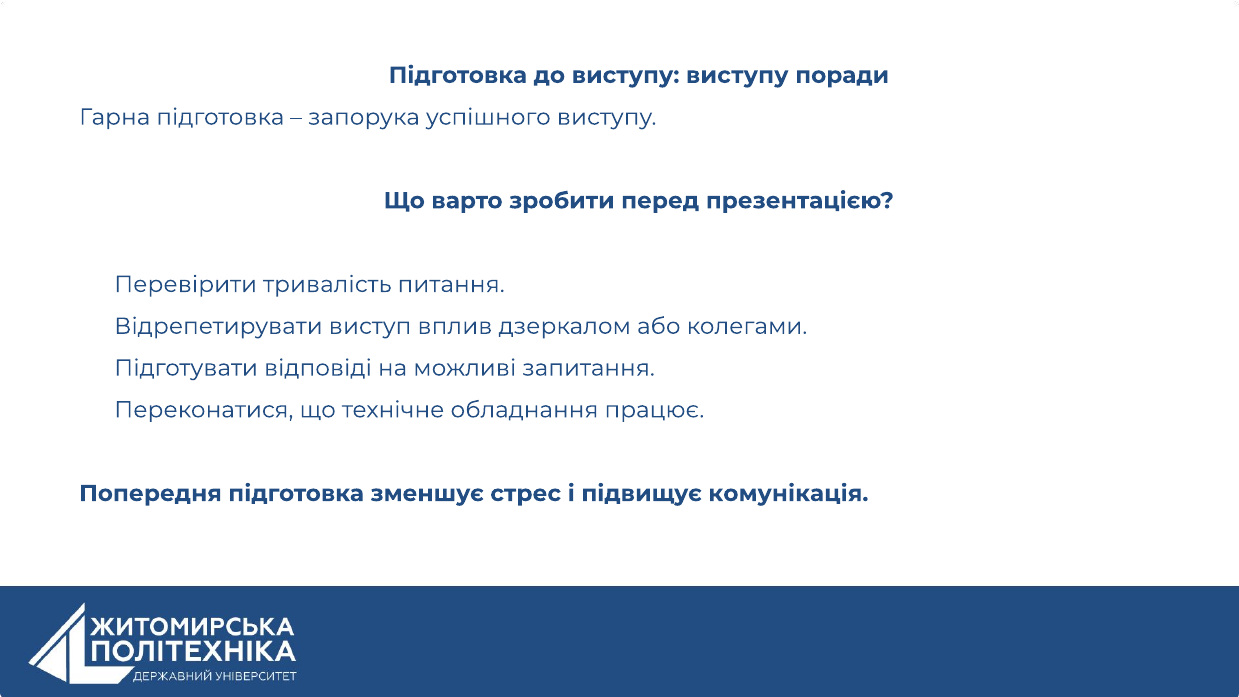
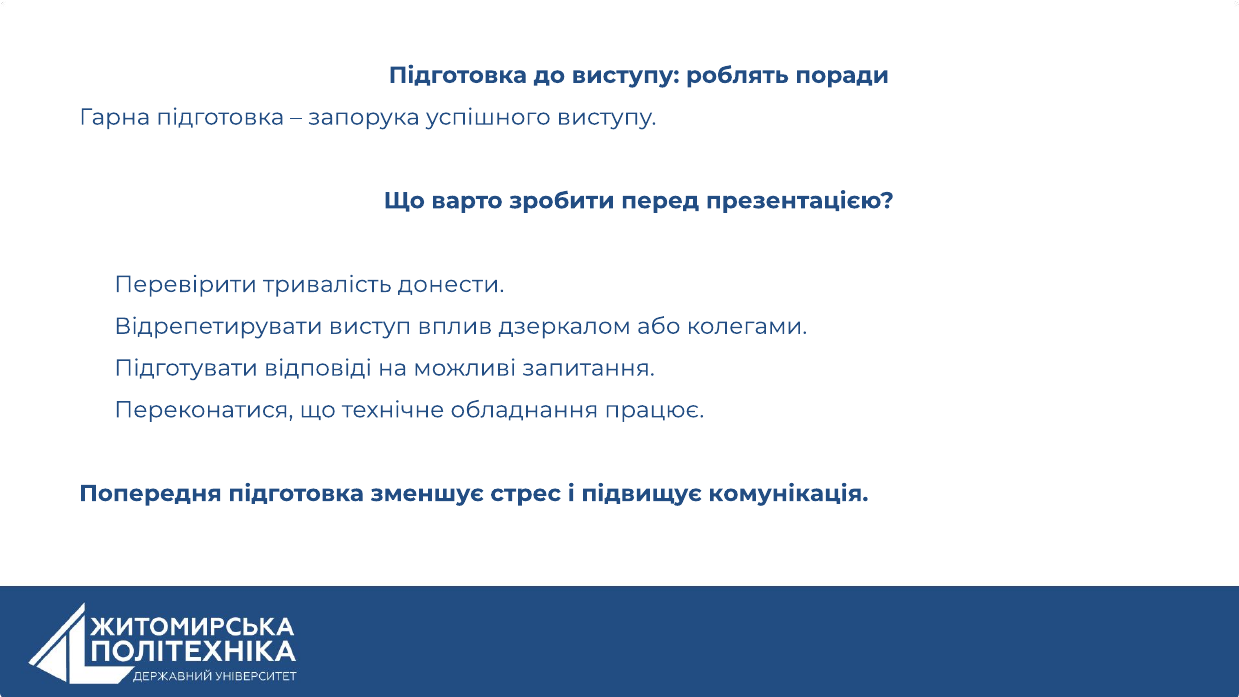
виступу виступу: виступу -> роблять (737, 75)
питання: питання -> донести (451, 284)
